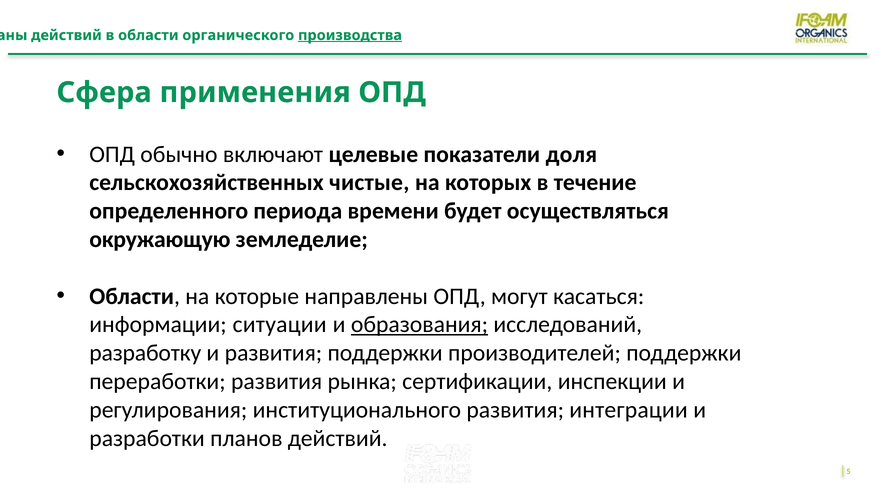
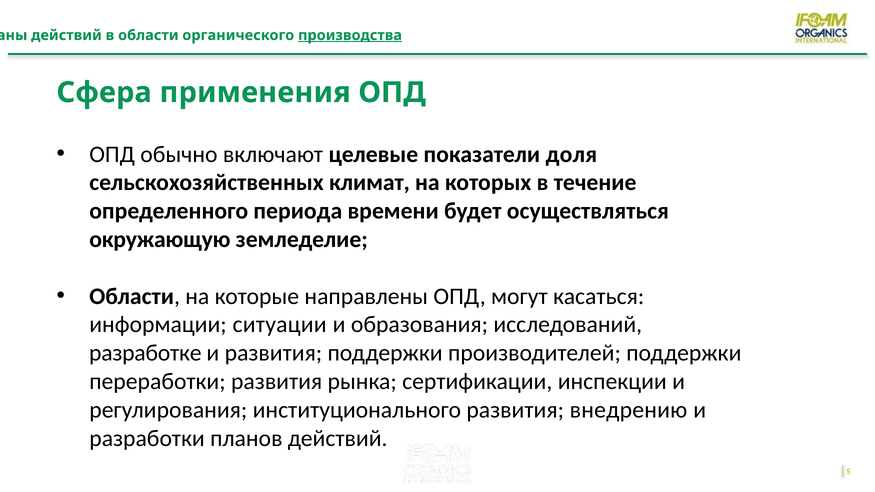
чистые: чистые -> климат (369, 183)
образования underline: present -> none (419, 325)
разработку: разработку -> разработке (145, 353)
интеграции: интеграции -> внедрению (629, 410)
